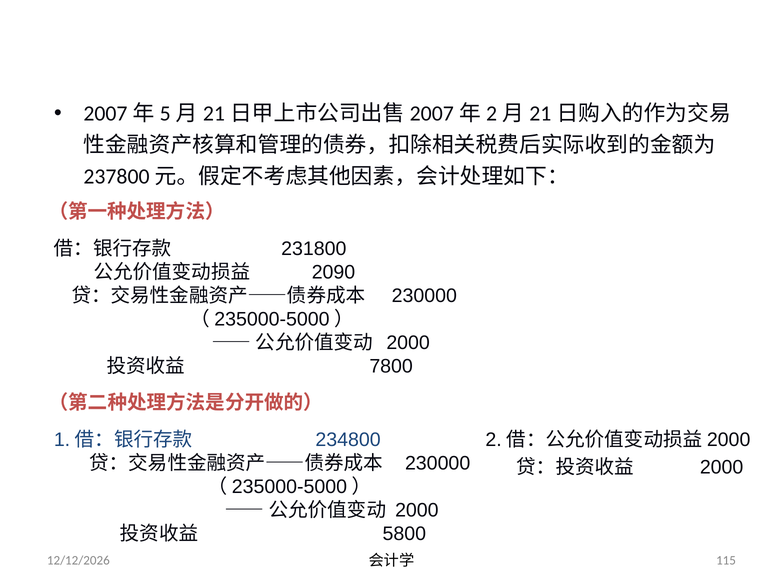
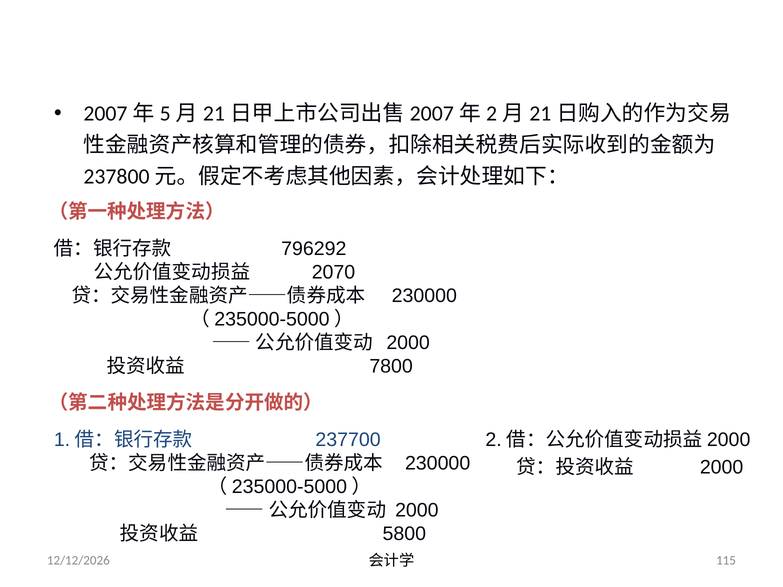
231800: 231800 -> 796292 (314, 249)
2090: 2090 -> 2070 (333, 272)
234800: 234800 -> 237700 (348, 440)
